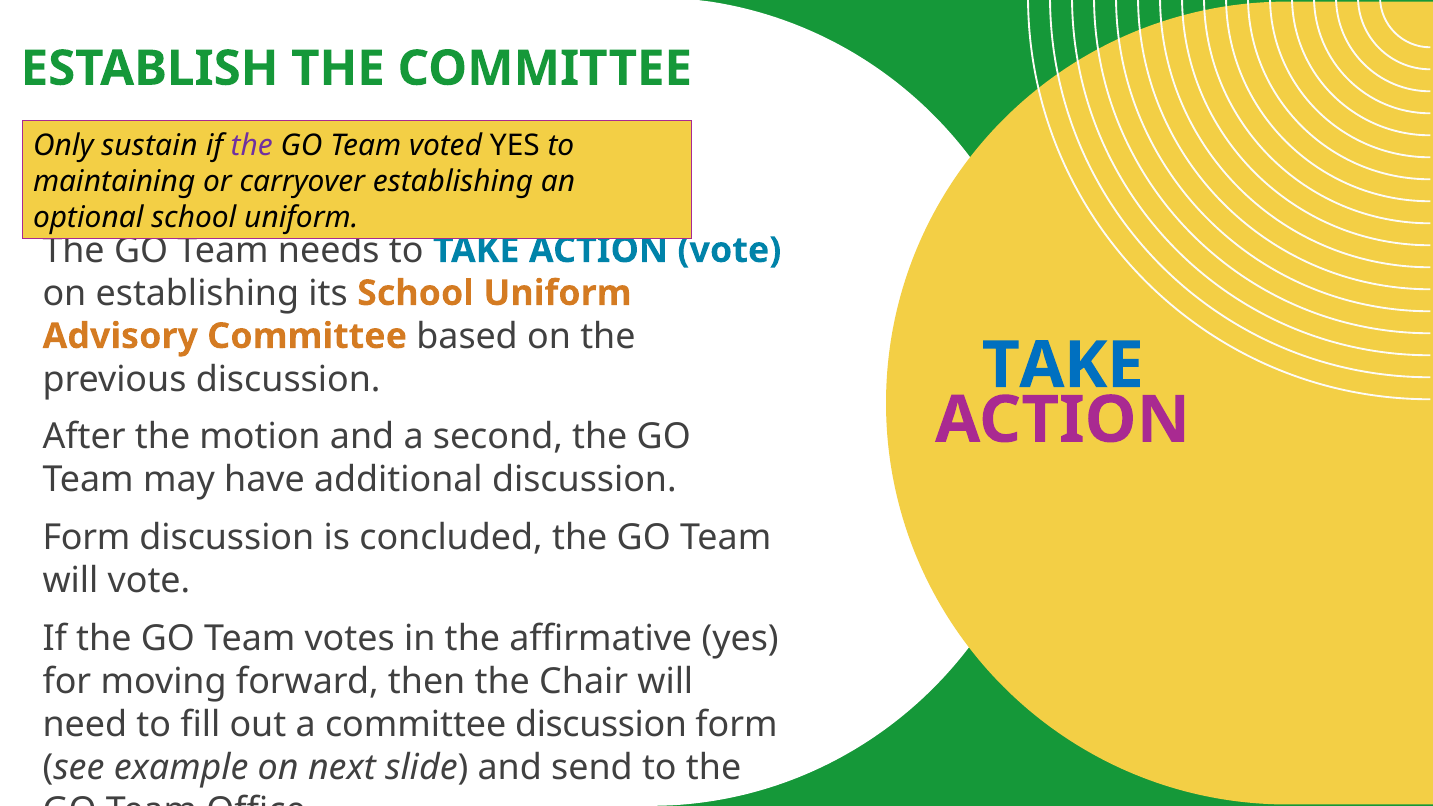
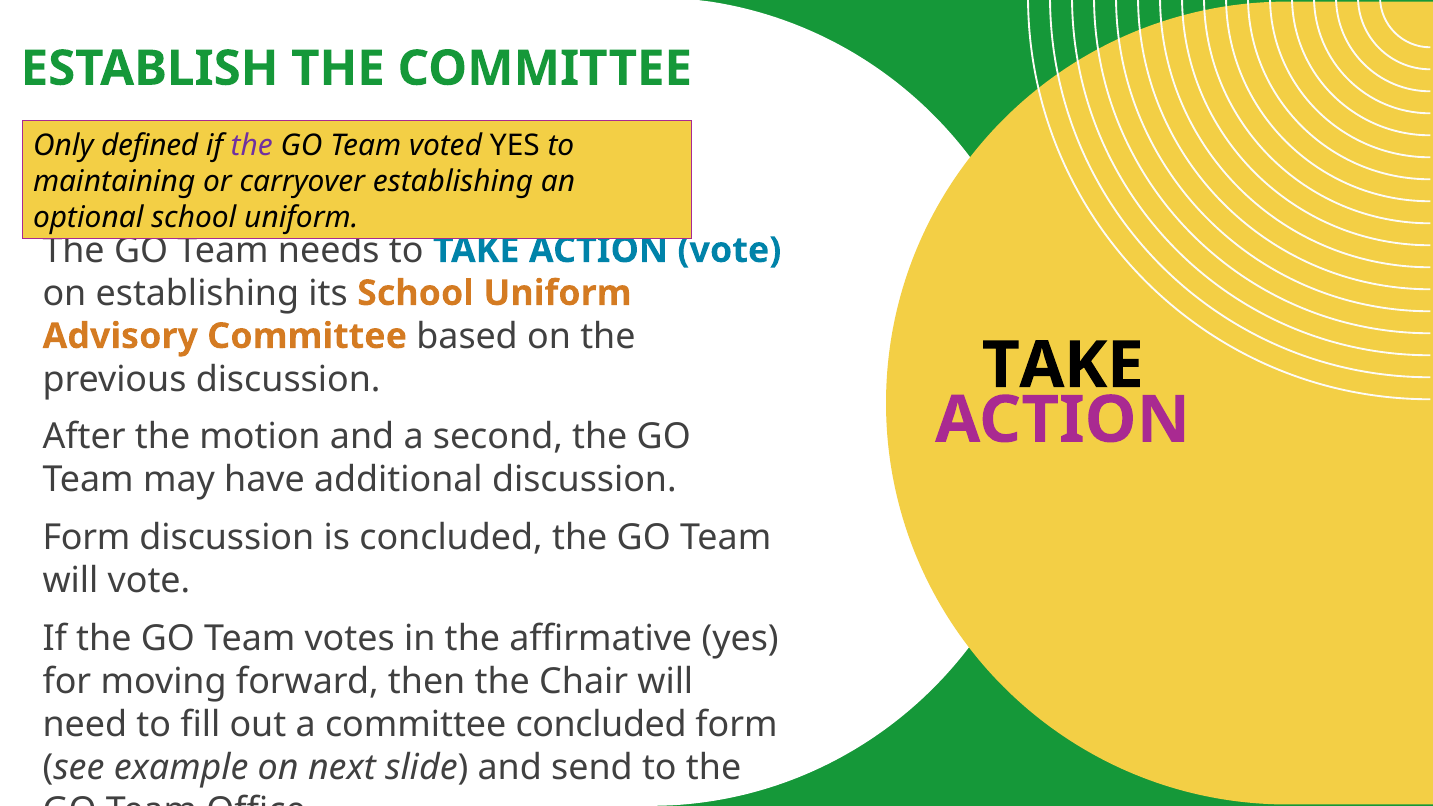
sustain: sustain -> defined (150, 146)
TAKE colour: blue -> black (1063, 366)
committee discussion: discussion -> concluded (601, 725)
